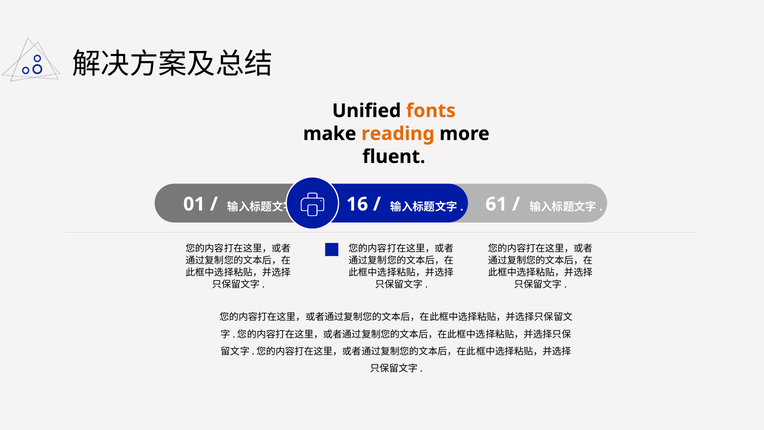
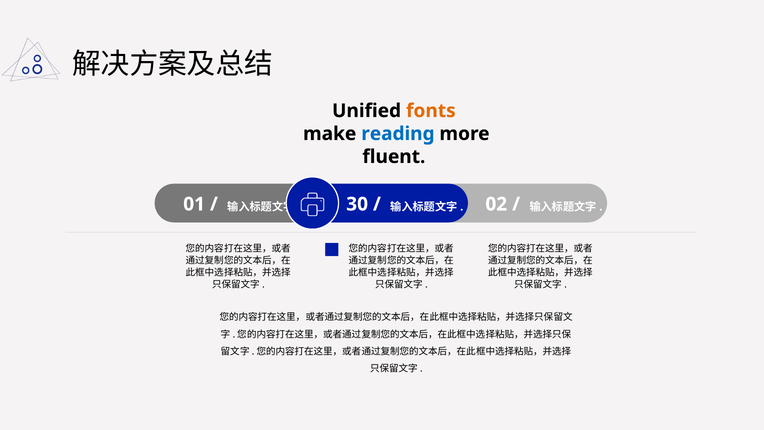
reading colour: orange -> blue (398, 134)
16: 16 -> 30 (357, 204)
61: 61 -> 02 (496, 204)
